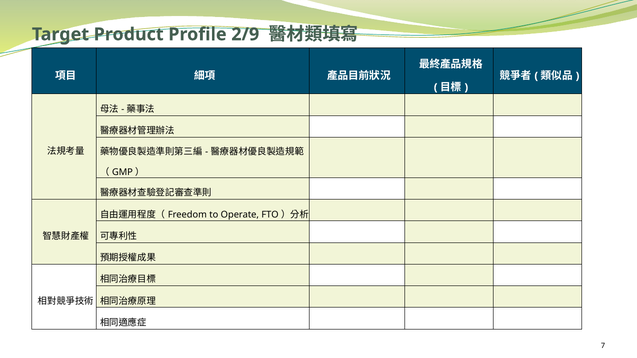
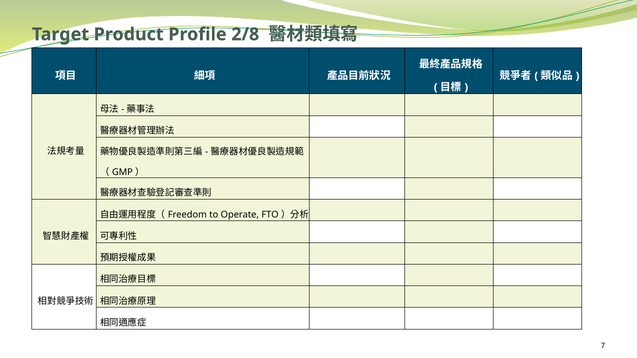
2/9: 2/9 -> 2/8 (245, 34)
